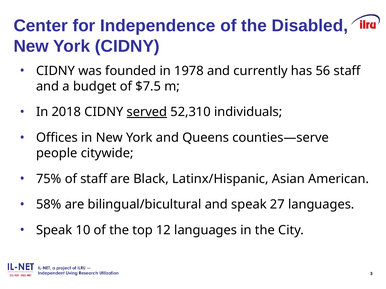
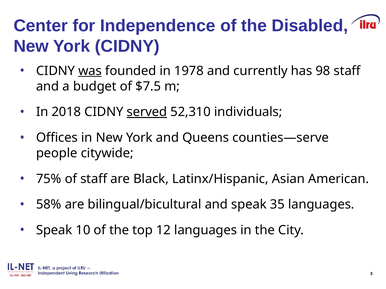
was underline: none -> present (90, 71)
56: 56 -> 98 (323, 71)
27: 27 -> 35 (277, 205)
